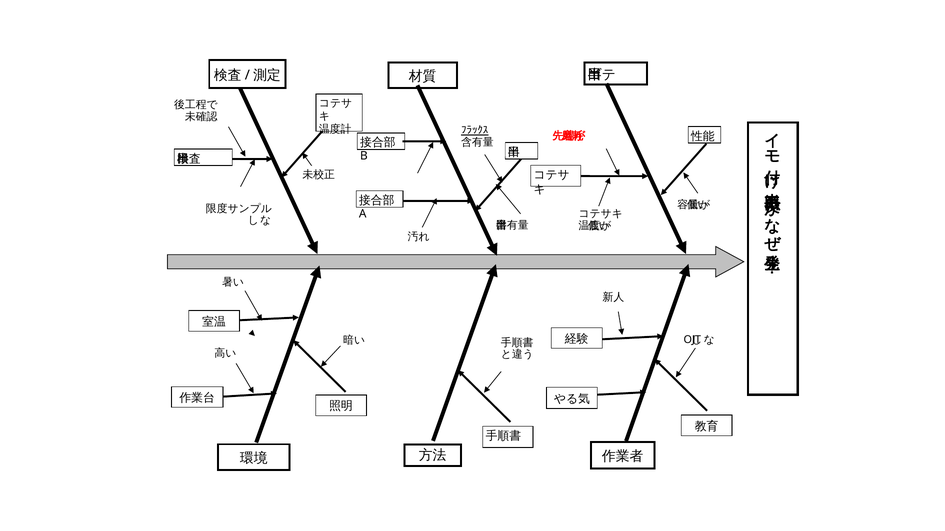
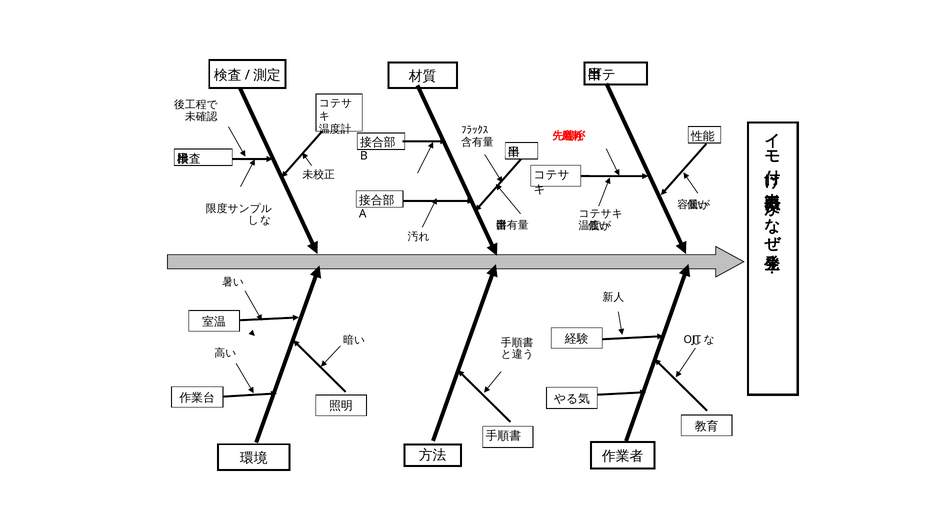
ﾌﾗｯｸｽ underline: present -> none (475, 130)
